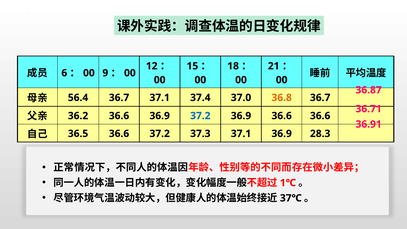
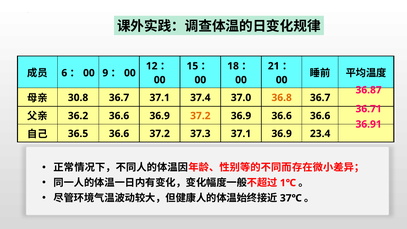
56.4: 56.4 -> 30.8 (78, 98)
37.2 colour: blue -> orange (200, 116)
28.3: 28.3 -> 23.4 (320, 134)
